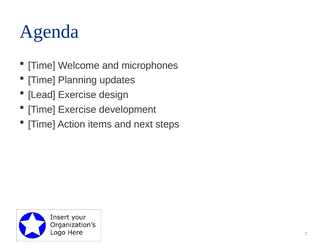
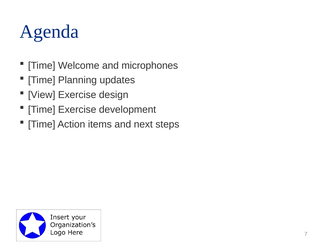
Lead: Lead -> View (42, 95)
